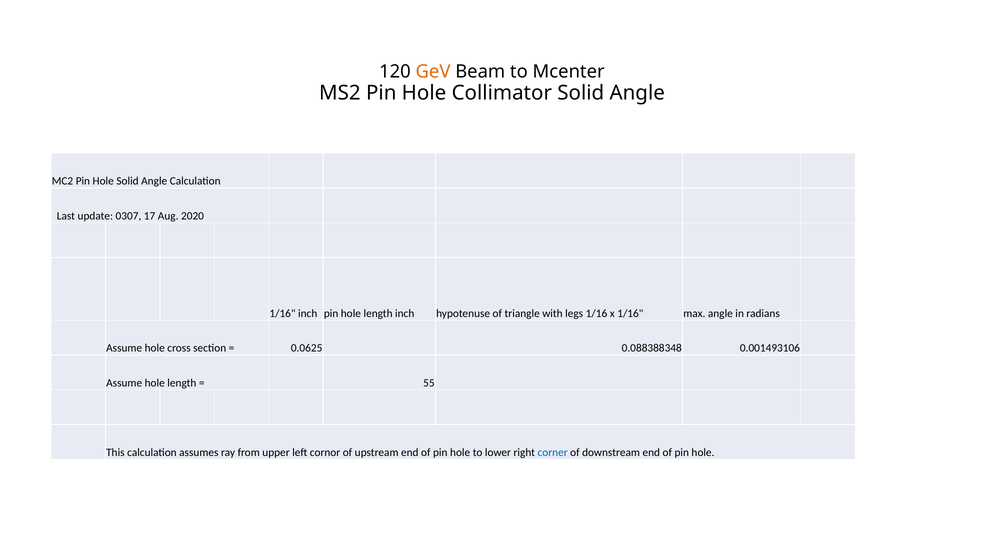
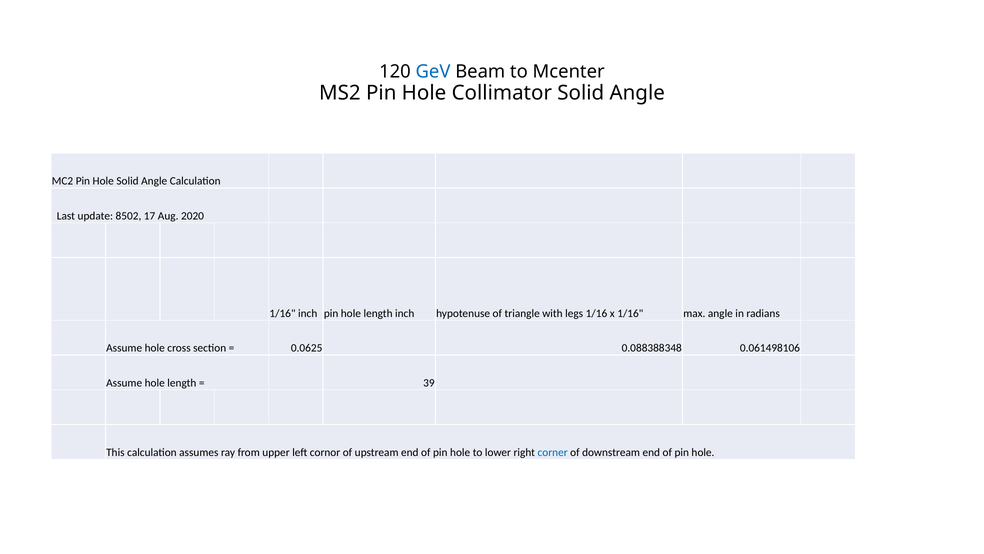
GeV colour: orange -> blue (433, 72)
0307: 0307 -> 8502 (128, 216)
0.001493106: 0.001493106 -> 0.061498106 (770, 348)
55: 55 -> 39 (429, 383)
